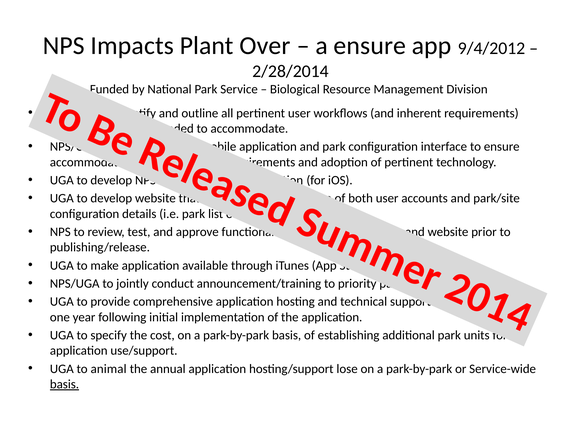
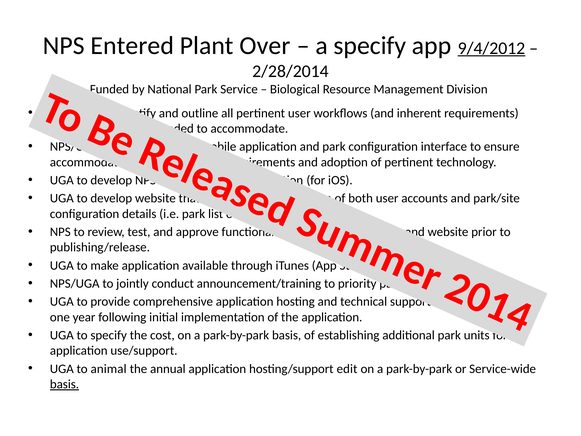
Impacts: Impacts -> Entered (132, 46)
a ensure: ensure -> specify (370, 46)
9/4/2012 underline: none -> present (491, 48)
lose: lose -> edit (347, 369)
